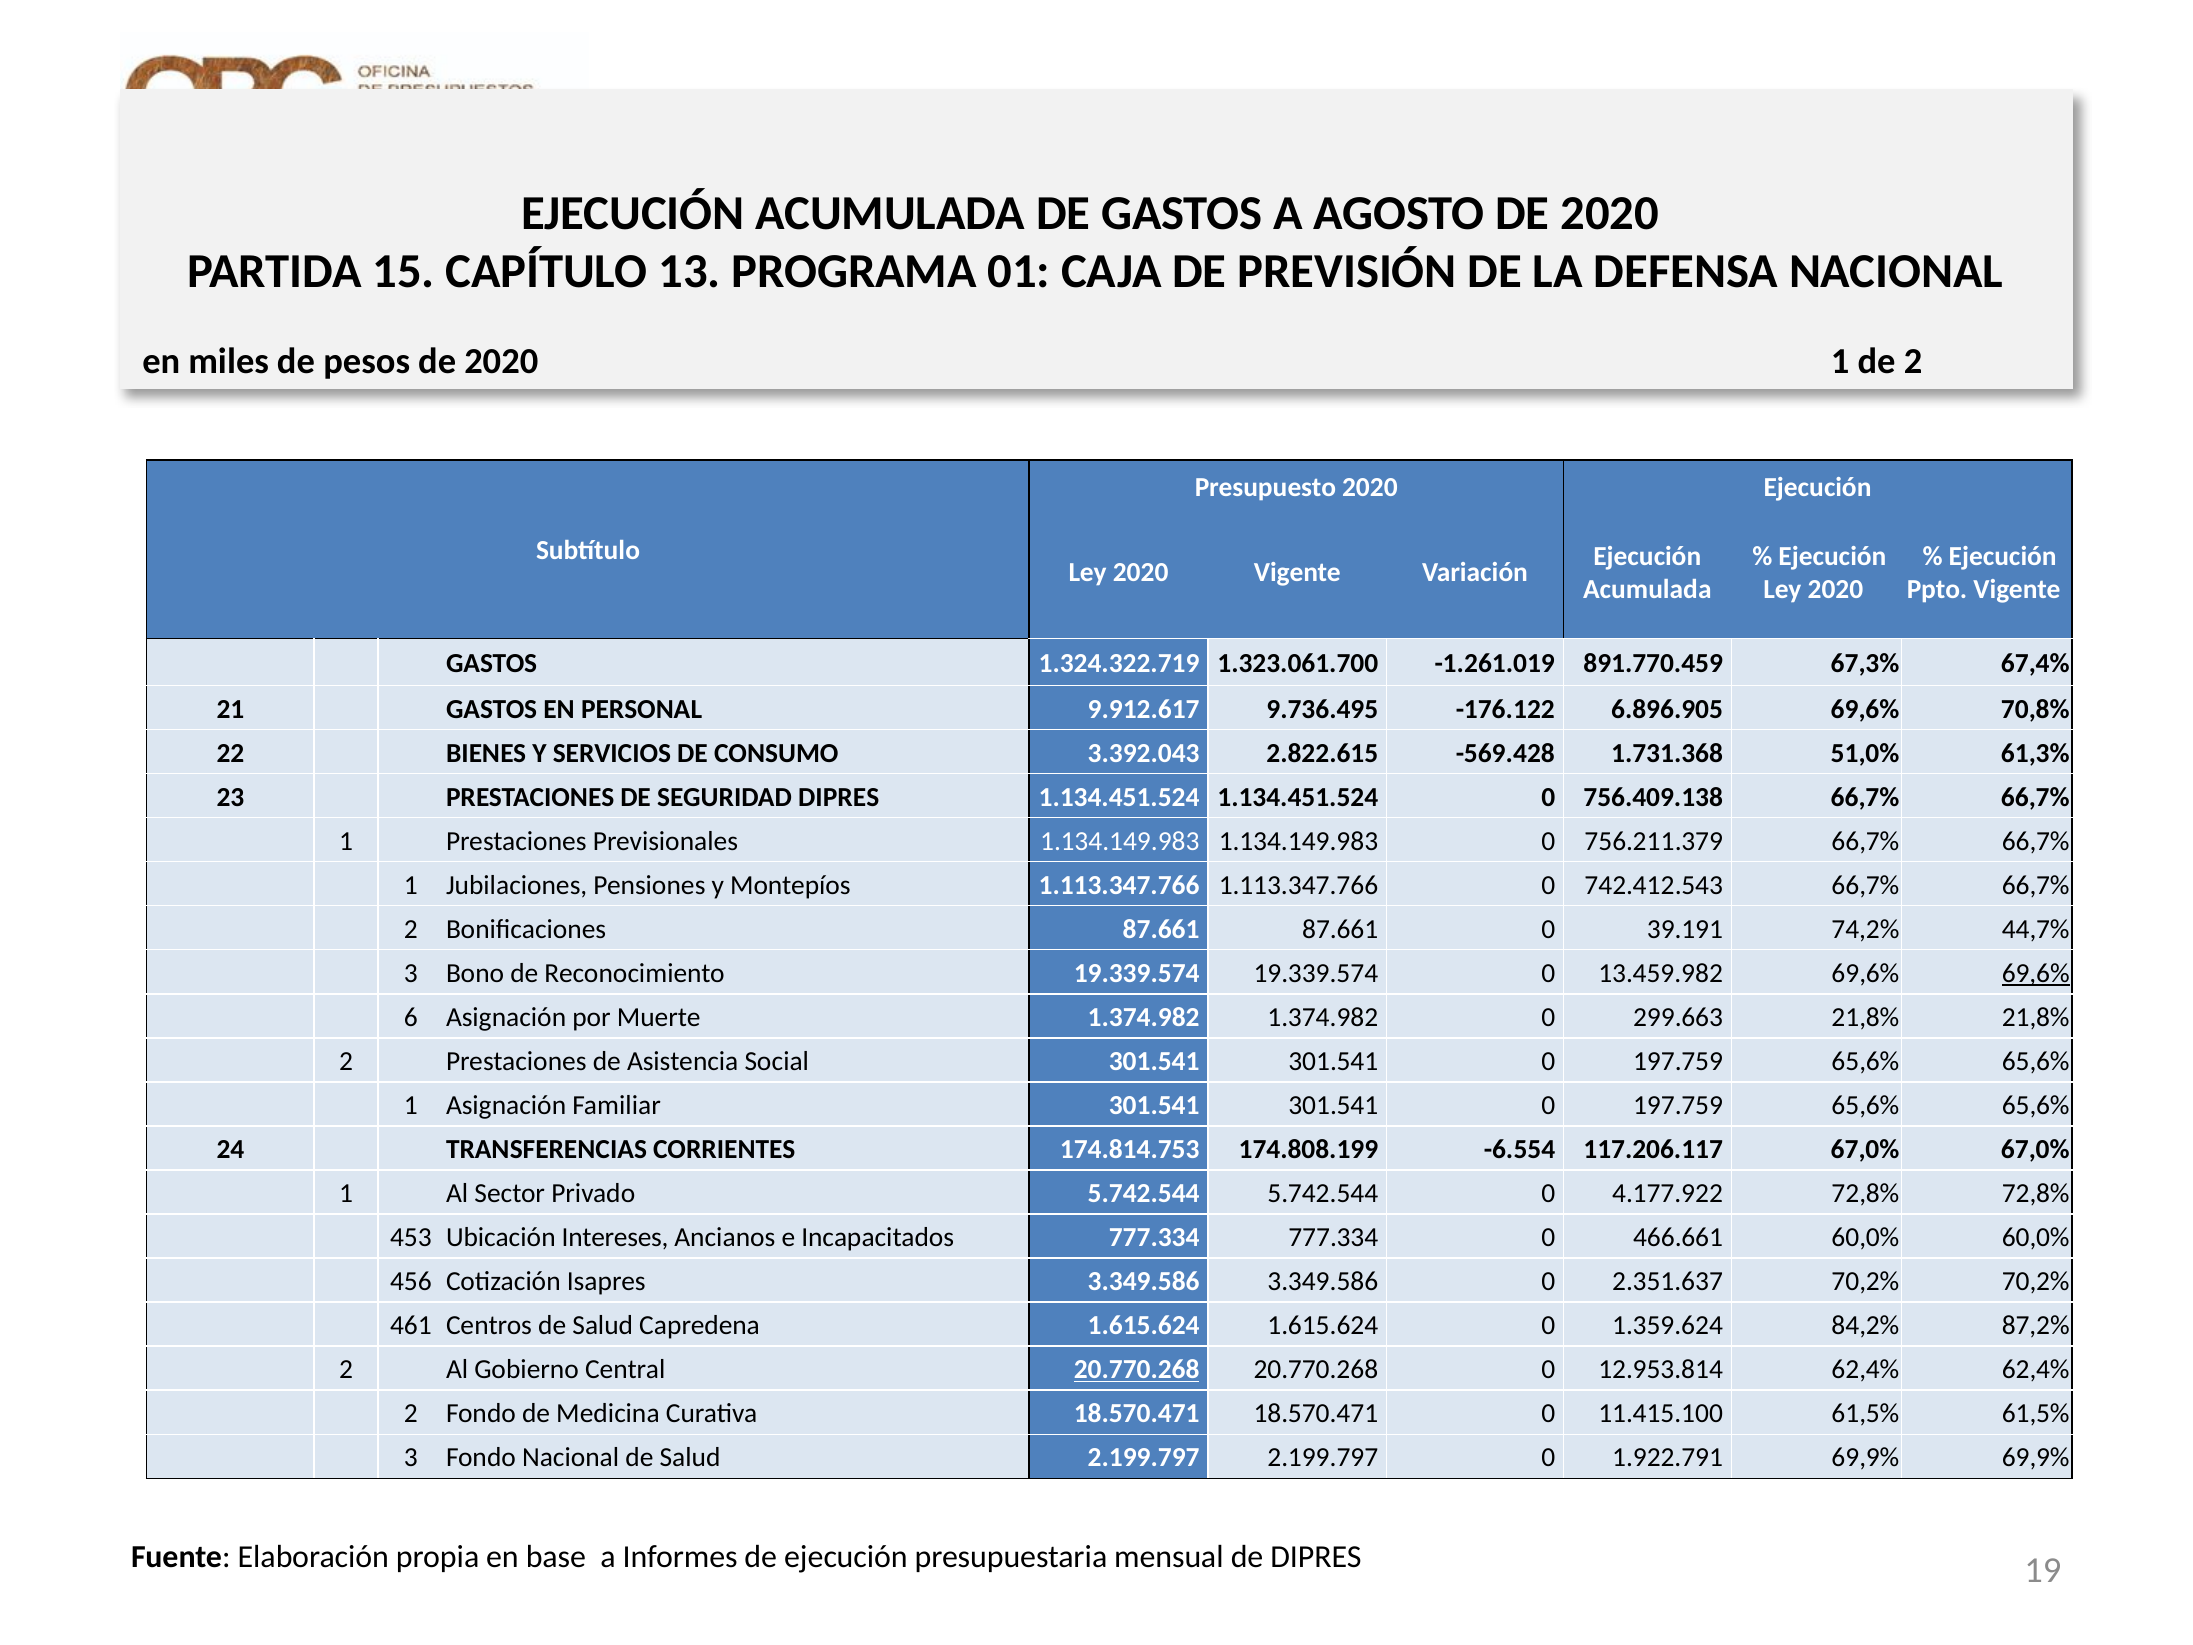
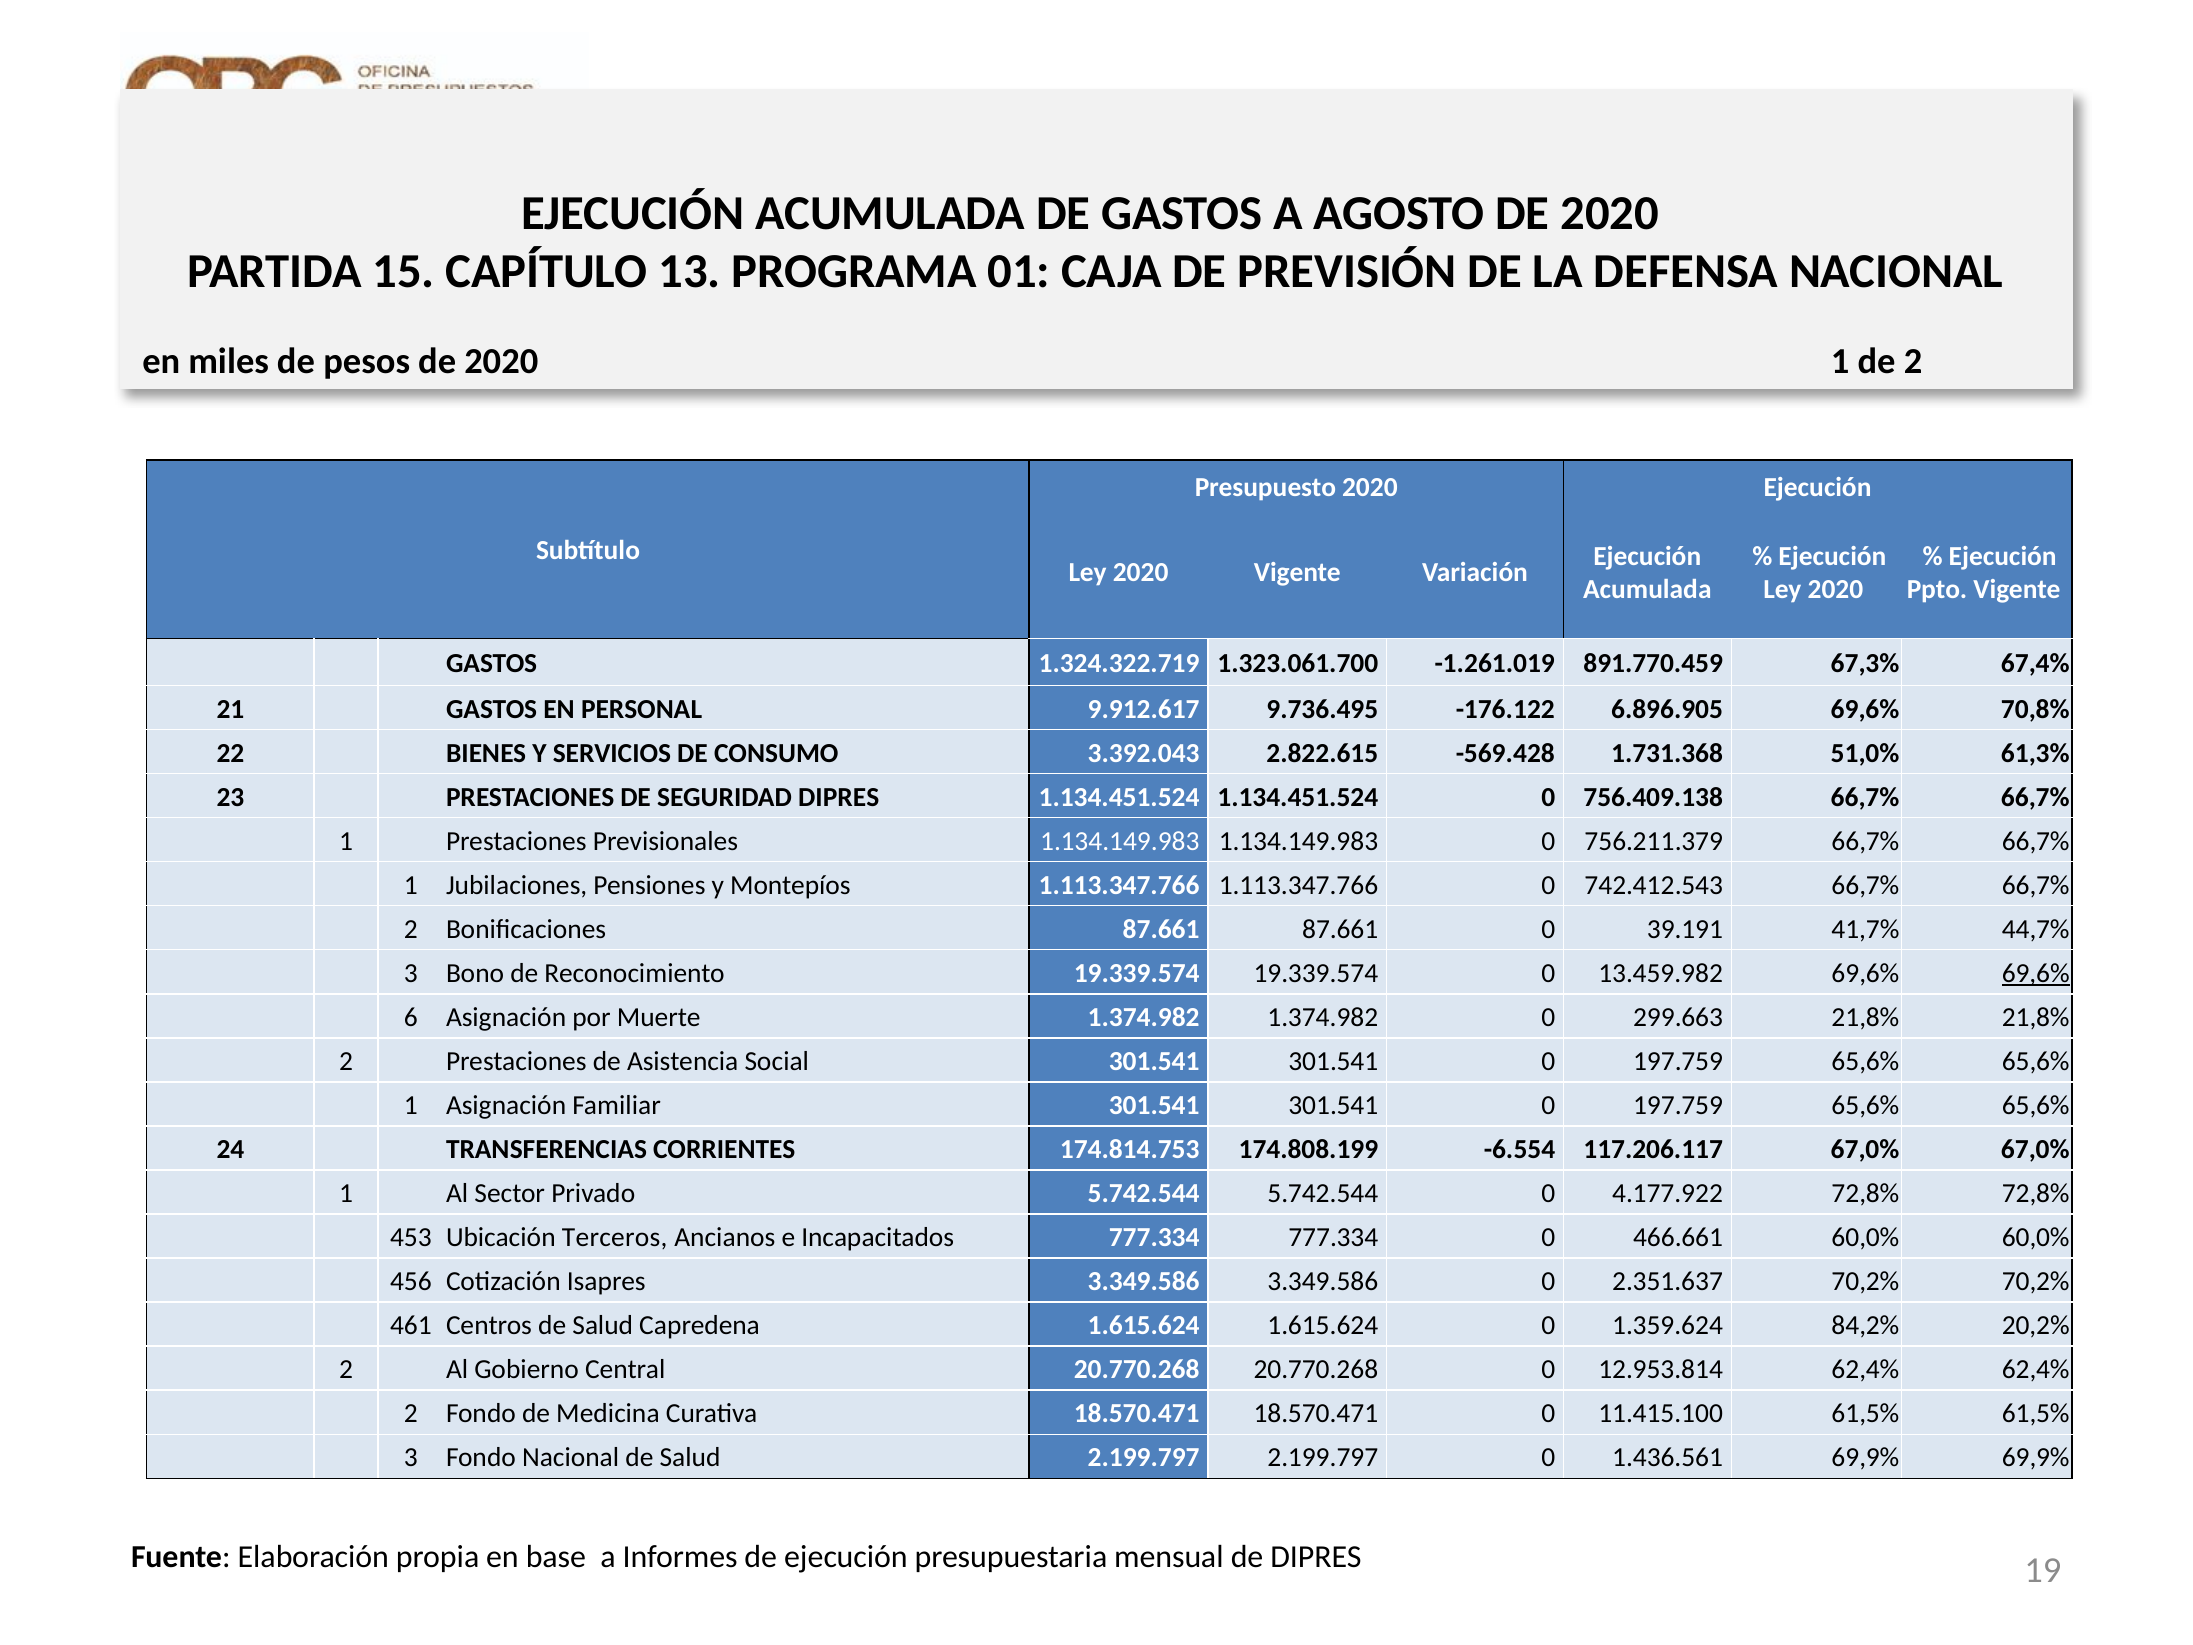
74,2%: 74,2% -> 41,7% (1865, 929)
Intereses: Intereses -> Terceros (615, 1237)
87,2%: 87,2% -> 20,2% (2036, 1325)
20.770.268 underline: present -> none (1137, 1369)
1.922.791: 1.922.791 -> 1.436.561 (1668, 1457)
